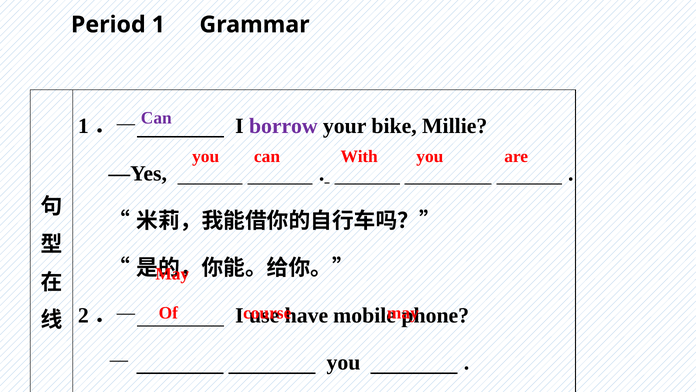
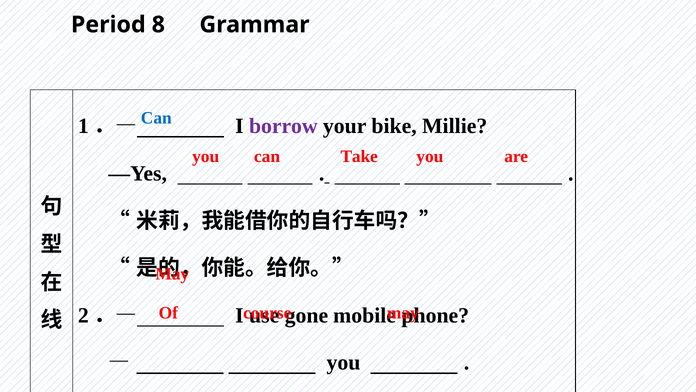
Period 1: 1 -> 8 (158, 25)
Can colour: purple -> blue (156, 118)
With: With -> Take (359, 156)
have: have -> gone (306, 315)
